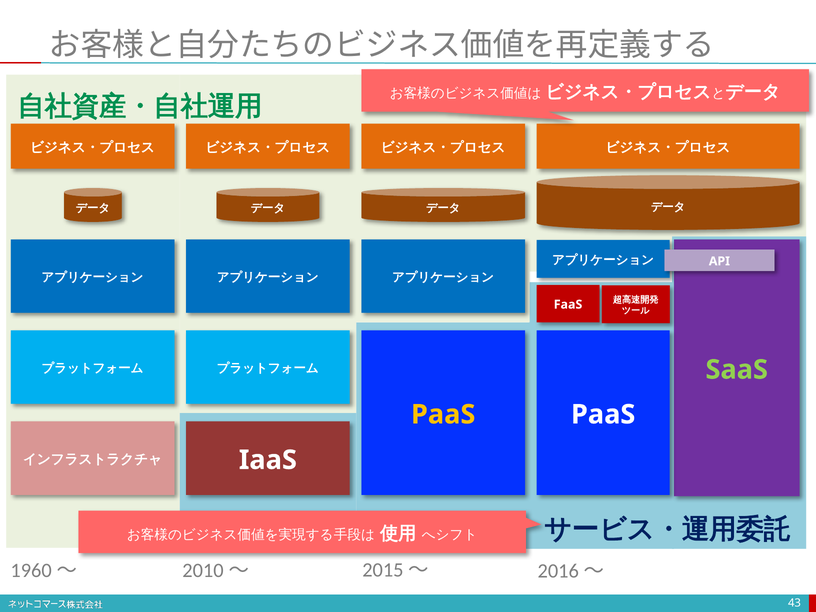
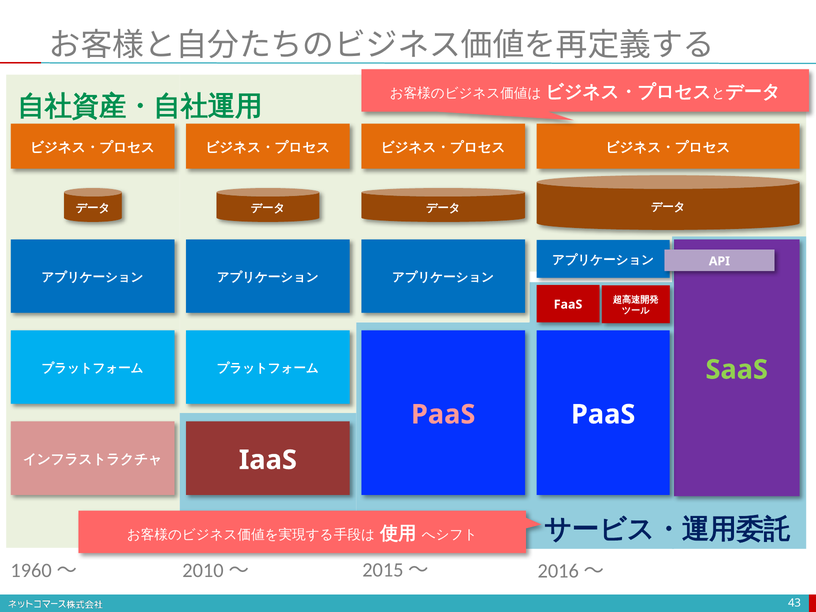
PaaS colour: yellow -> pink (443, 415)
